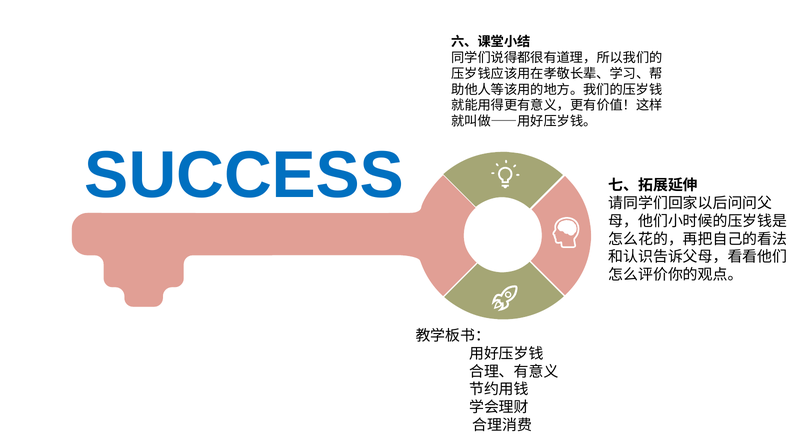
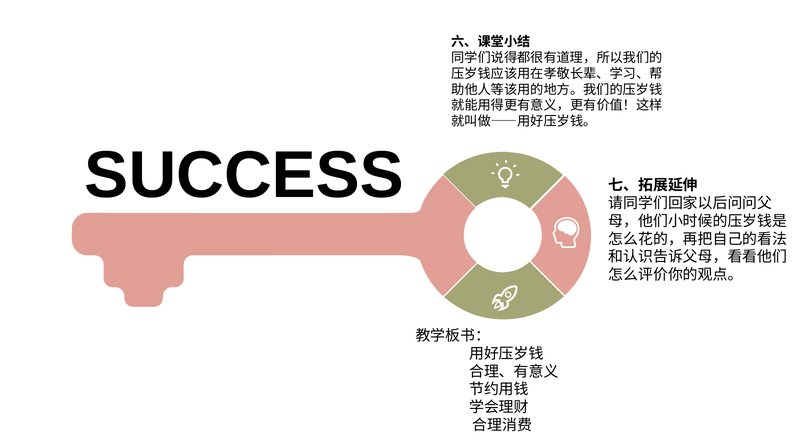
SUCCESS colour: blue -> black (244, 175)
